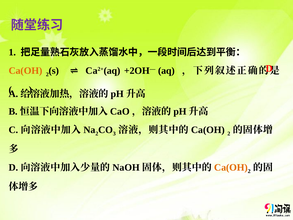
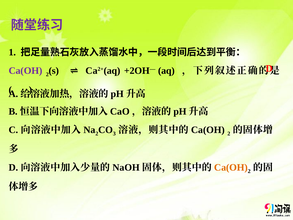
Ca(OH colour: orange -> purple (25, 71)
